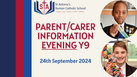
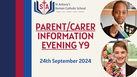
PARENT/CARER underline: none -> present (66, 27)
